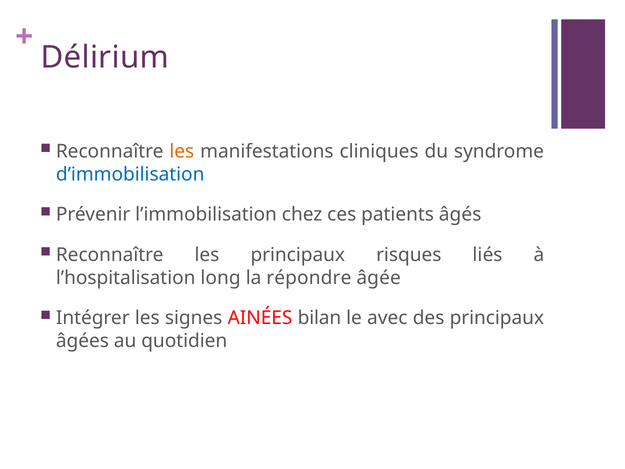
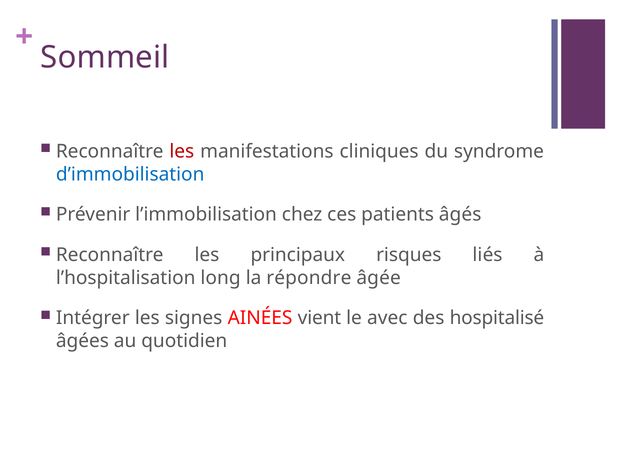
Délirium: Délirium -> Sommeil (105, 57)
les colour: orange -> red (182, 151)
bilan: bilan -> vient (319, 318)
des principaux: principaux -> hospitalisé (497, 318)
